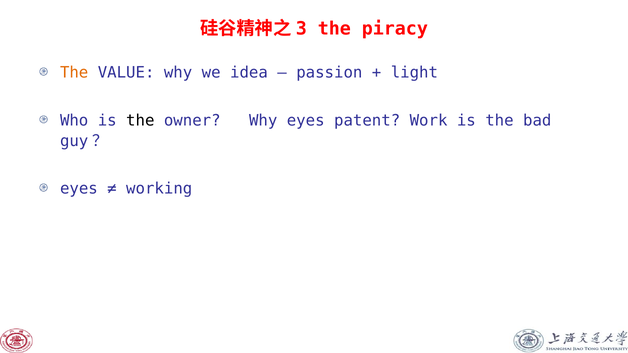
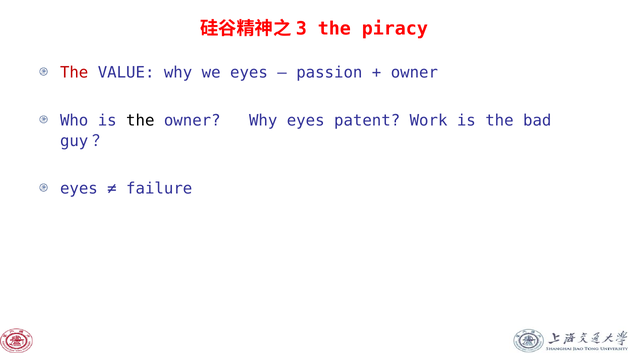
The colour: orange -> red (74, 73)
we idea: idea -> eyes (249, 73)
light: light -> owner (414, 73)
working: working -> failure (159, 189)
